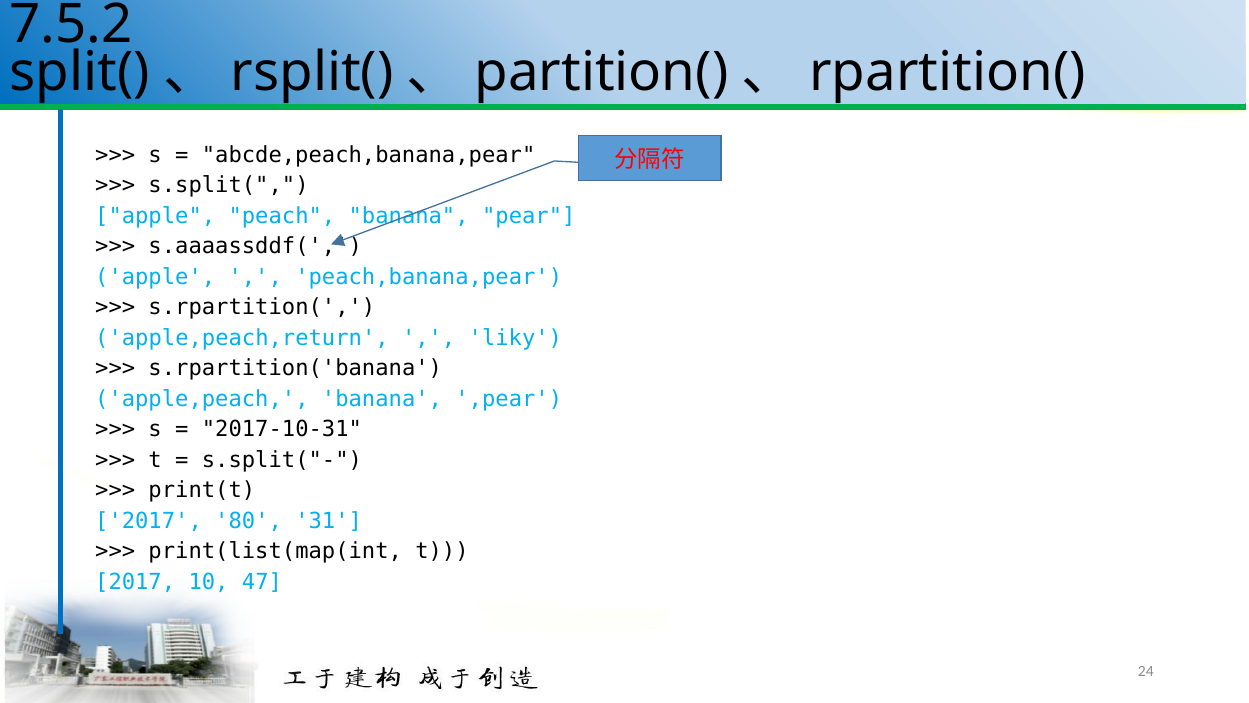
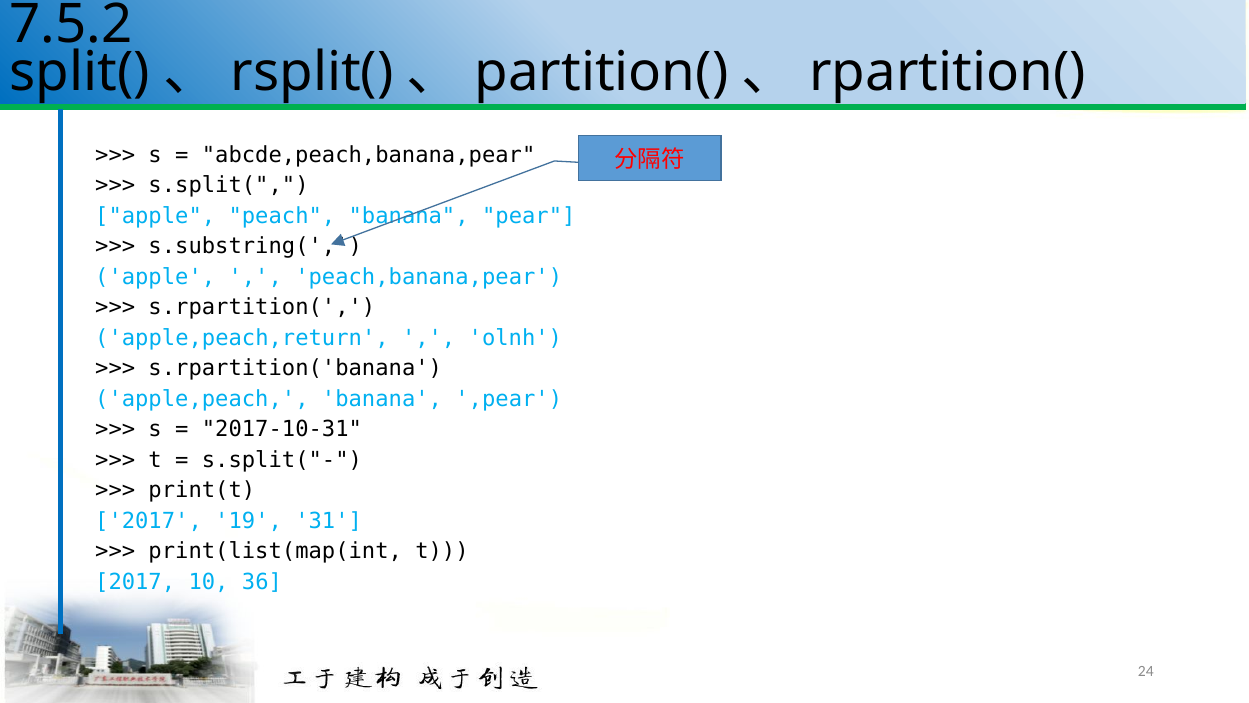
s.aaaassddf(: s.aaaassddf( -> s.substring( (255, 246)
liky: liky -> olnh (515, 338)
80: 80 -> 19 (249, 520)
47: 47 -> 36 (262, 581)
